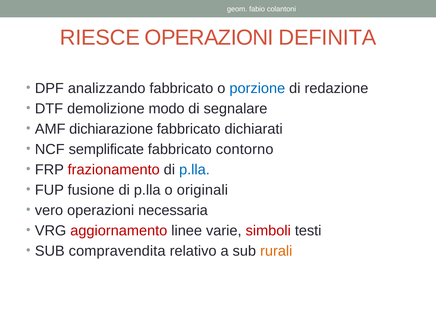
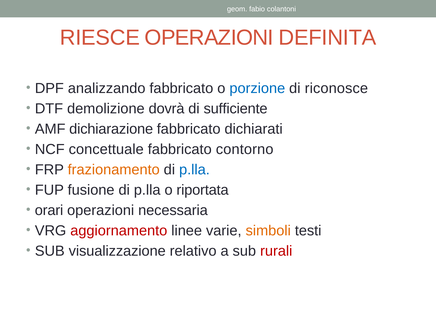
redazione: redazione -> riconosce (336, 88)
modo: modo -> dovrà (167, 109)
segnalare: segnalare -> sufficiente (236, 109)
semplificate: semplificate -> concettuale (106, 149)
frazionamento colour: red -> orange (114, 170)
originali: originali -> riportata (203, 190)
vero: vero -> orari (49, 210)
simboli colour: red -> orange (268, 231)
compravendita: compravendita -> visualizzazione (117, 251)
rurali colour: orange -> red (276, 251)
